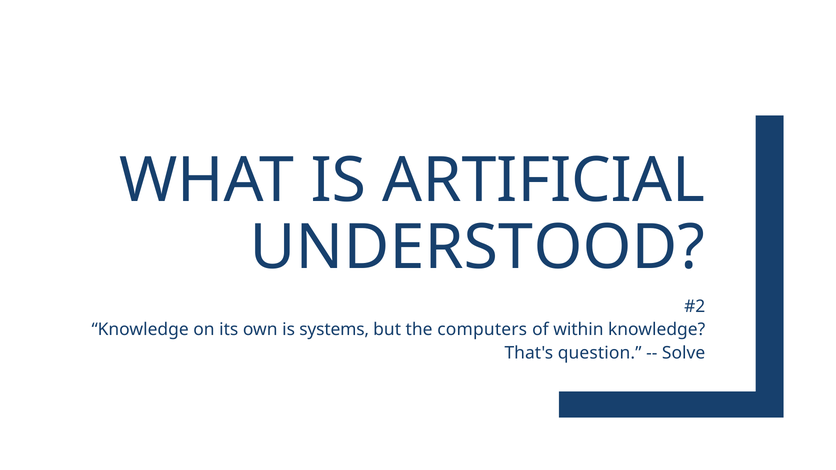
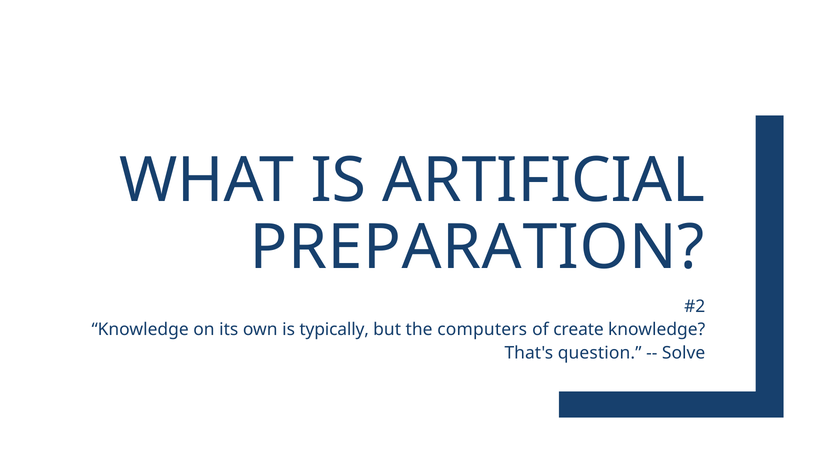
UNDERSTOOD: UNDERSTOOD -> PREPARATION (477, 248)
systems: systems -> typically (334, 330)
within: within -> create (578, 330)
